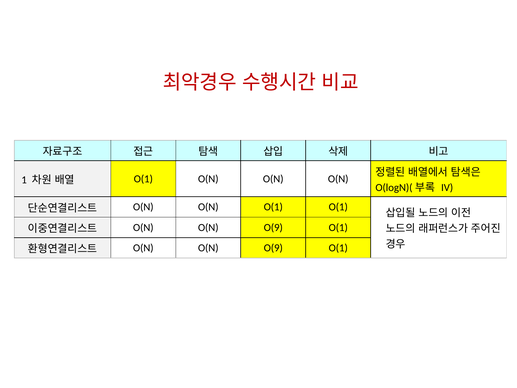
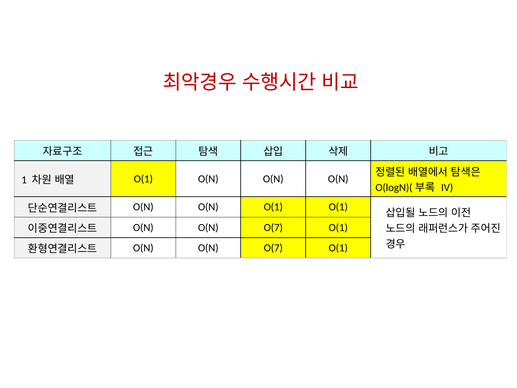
O(9: O(9 -> O(7 (273, 227)
O(9: O(9 -> O(7 (273, 248)
